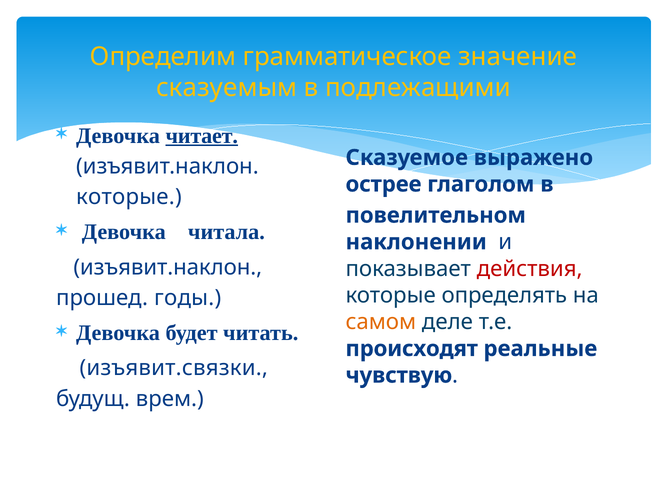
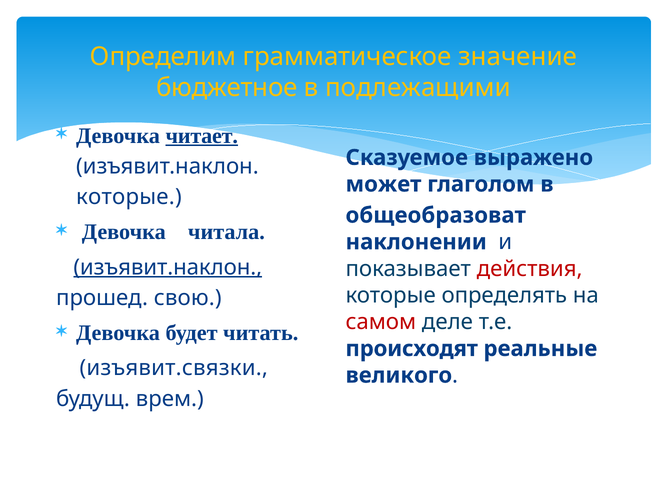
сказуемым: сказуемым -> бюджетное (227, 88)
острее: острее -> может (383, 184)
повелительном: повелительном -> общеобразоват (436, 215)
изъявит.наклон underline: none -> present (168, 267)
годы: годы -> свою (188, 298)
самом colour: orange -> red (381, 322)
чувствую: чувствую -> великого (399, 376)
